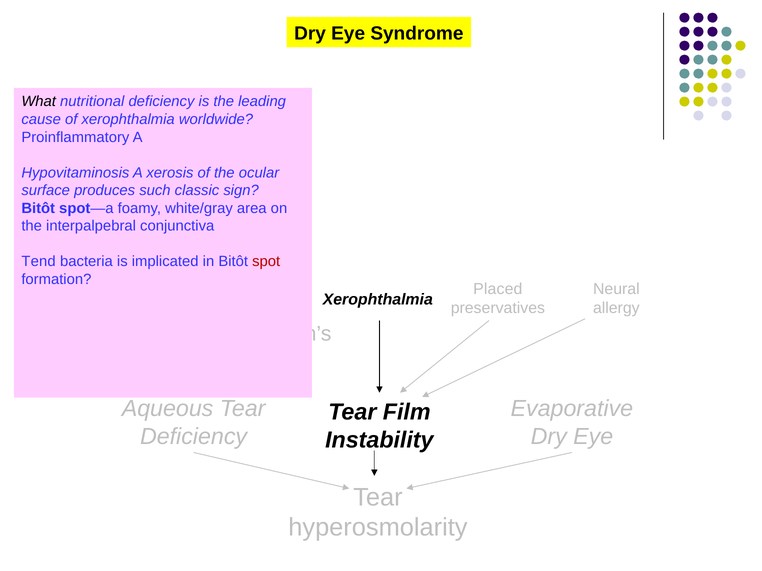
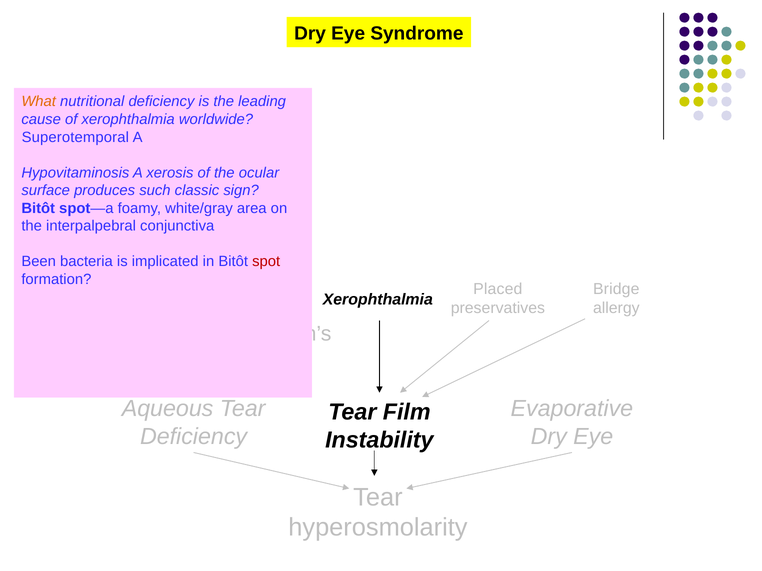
What colour: black -> orange (39, 102)
Proinflammatory: Proinflammatory -> Superotemporal (75, 137)
Tend: Tend -> Been (39, 262)
Neural: Neural -> Bridge (616, 289)
